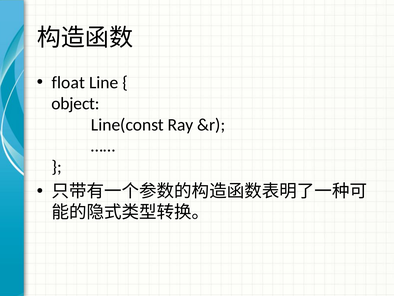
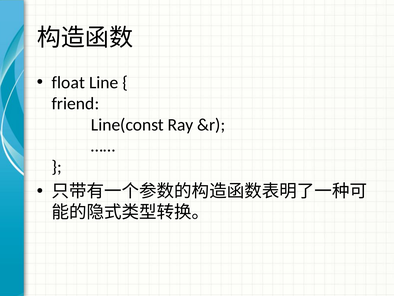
object: object -> friend (75, 104)
